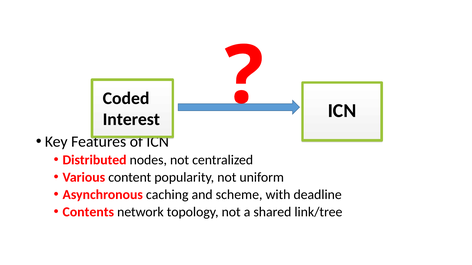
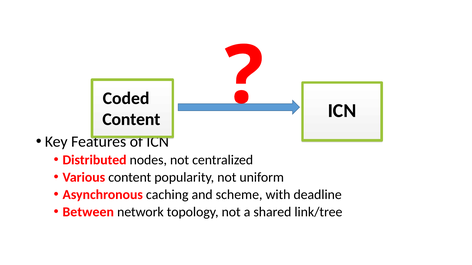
Interest: Interest -> Content (131, 120)
Contents: Contents -> Between (88, 212)
